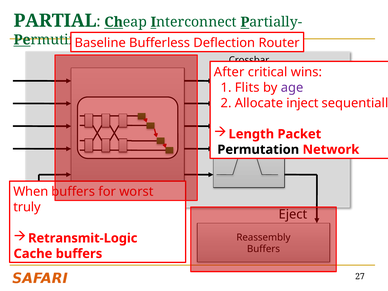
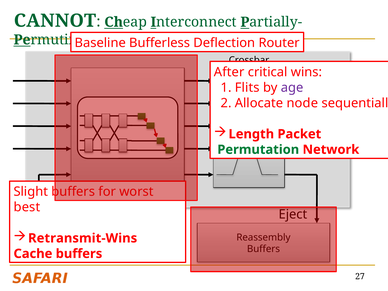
PARTIAL: PARTIAL -> CANNOT (55, 21)
Allocate inject: inject -> node (302, 103)
Permutation colour: black -> green (258, 150)
When: When -> Slight (31, 192)
truly: truly -> best (27, 207)
Retransmit-Logic: Retransmit-Logic -> Retransmit-Wins (83, 238)
